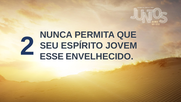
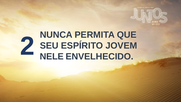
ESSE: ESSE -> NELE (52, 56)
